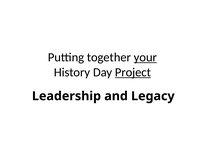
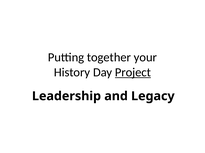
your underline: present -> none (145, 58)
